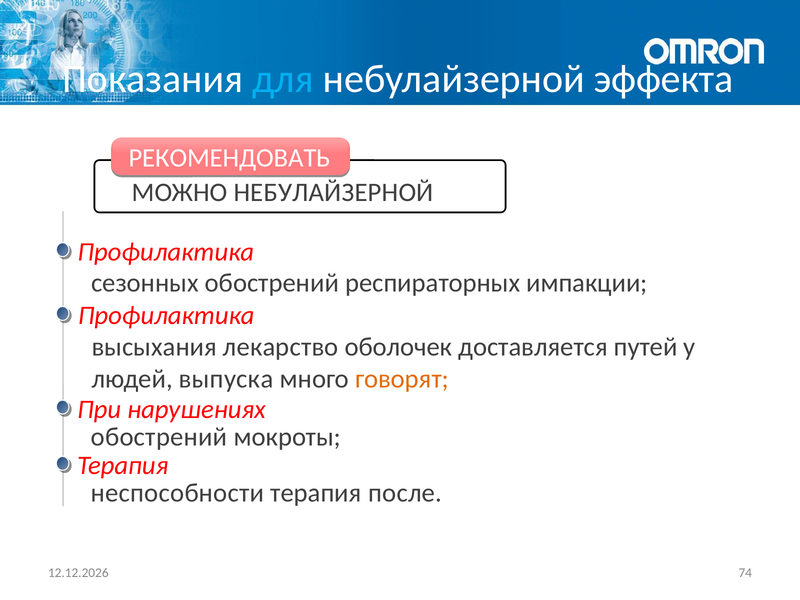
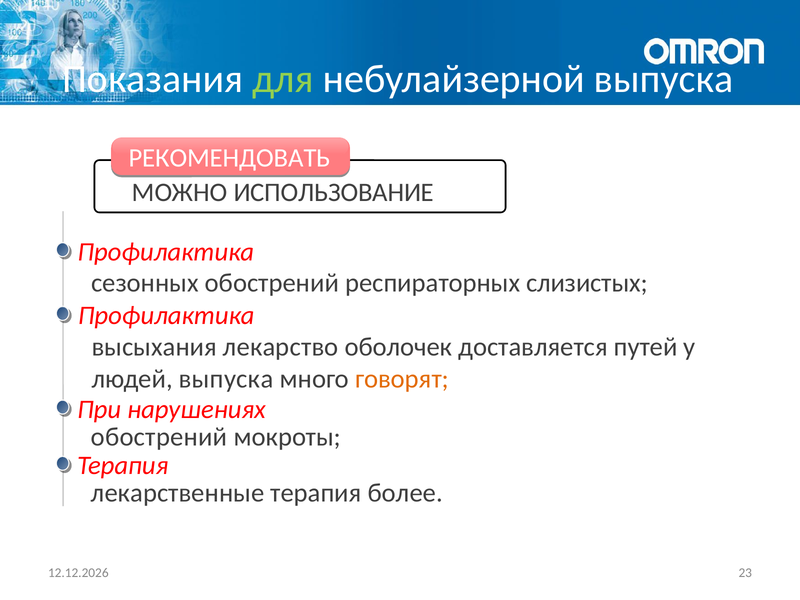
для colour: light blue -> light green (283, 79)
небулайзерной эффекта: эффекта -> выпуска (664, 79)
МОЖНО НЕБУЛАЙЗЕРНОЙ: НЕБУЛАЙЗЕРНОЙ -> ИСПОЛЬЗОВАНИЕ (334, 192)
импакции: импакции -> слизистых (587, 283)
неспособности: неспособности -> лекарственные (178, 493)
после: после -> более (405, 493)
74: 74 -> 23 (745, 573)
